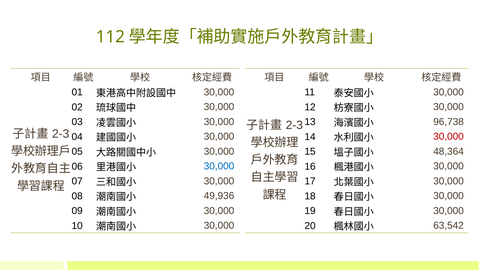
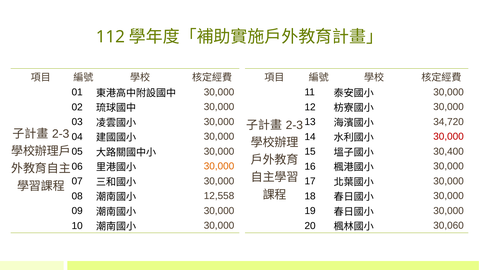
96,738: 96,738 -> 34,720 (449, 122)
48,364: 48,364 -> 30,400 (449, 151)
30,000 colour: blue -> orange (219, 166)
49,936: 49,936 -> 12,558 (219, 196)
63,542: 63,542 -> 30,060 (449, 225)
